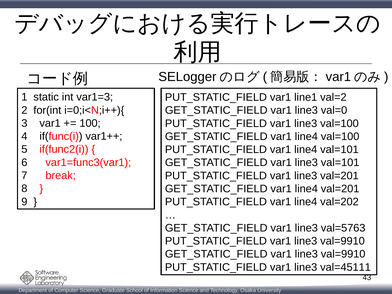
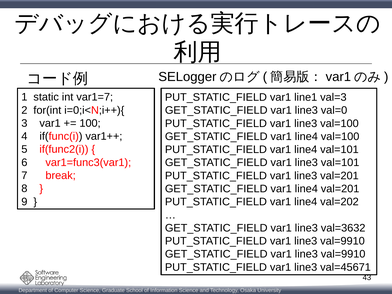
var1=3: var1=3 -> var1=7 (95, 97)
val=2: val=2 -> val=3 (333, 97)
val=5763: val=5763 -> val=3632 (343, 228)
val=45111: val=45111 -> val=45671 (346, 267)
